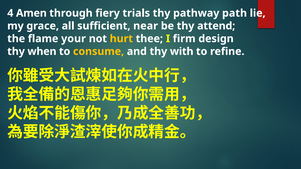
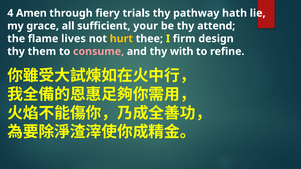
path: path -> hath (235, 13)
near: near -> your (146, 26)
your: your -> lives (74, 39)
when: when -> them (42, 52)
consume colour: yellow -> pink (99, 52)
